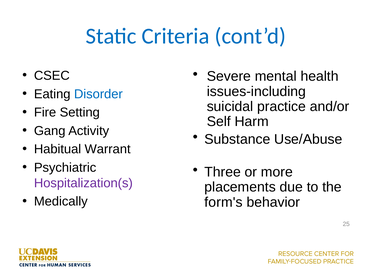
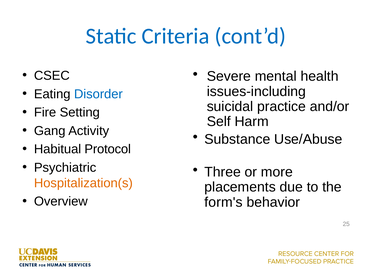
Warrant: Warrant -> Protocol (108, 149)
Hospitalization(s colour: purple -> orange (83, 183)
Medically: Medically -> Overview (61, 201)
